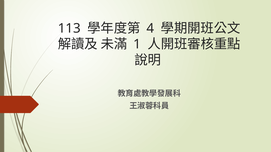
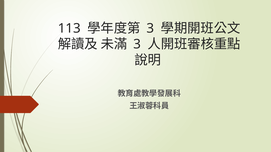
4: 4 -> 3 (150, 28)
1: 1 -> 3 (137, 44)
